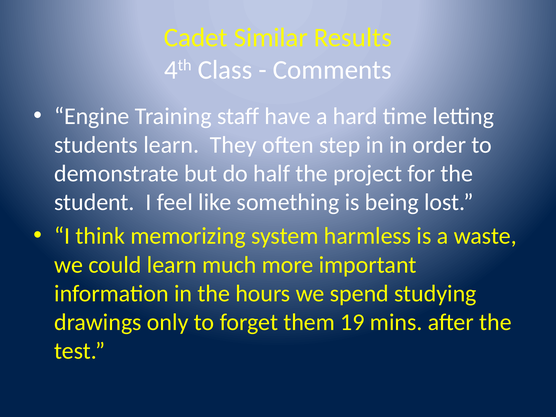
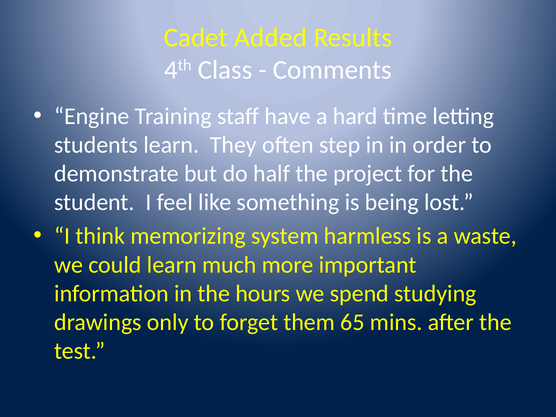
Similar: Similar -> Added (271, 38)
19: 19 -> 65 (352, 322)
